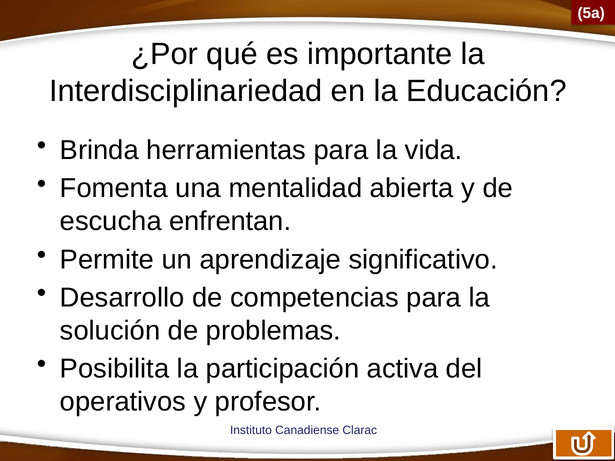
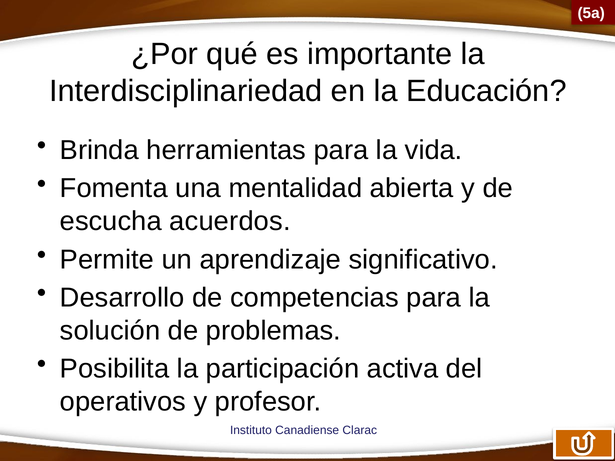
enfrentan: enfrentan -> acuerdos (230, 221)
